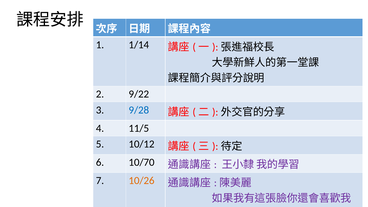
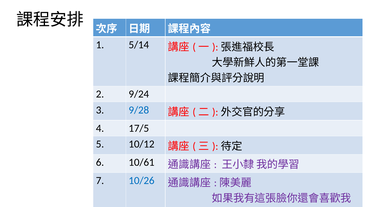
1/14: 1/14 -> 5/14 (139, 45)
9/22: 9/22 -> 9/24 (139, 94)
11/5: 11/5 -> 17/5 (139, 128)
10/70: 10/70 -> 10/61 (142, 162)
10/26 colour: orange -> blue (142, 181)
